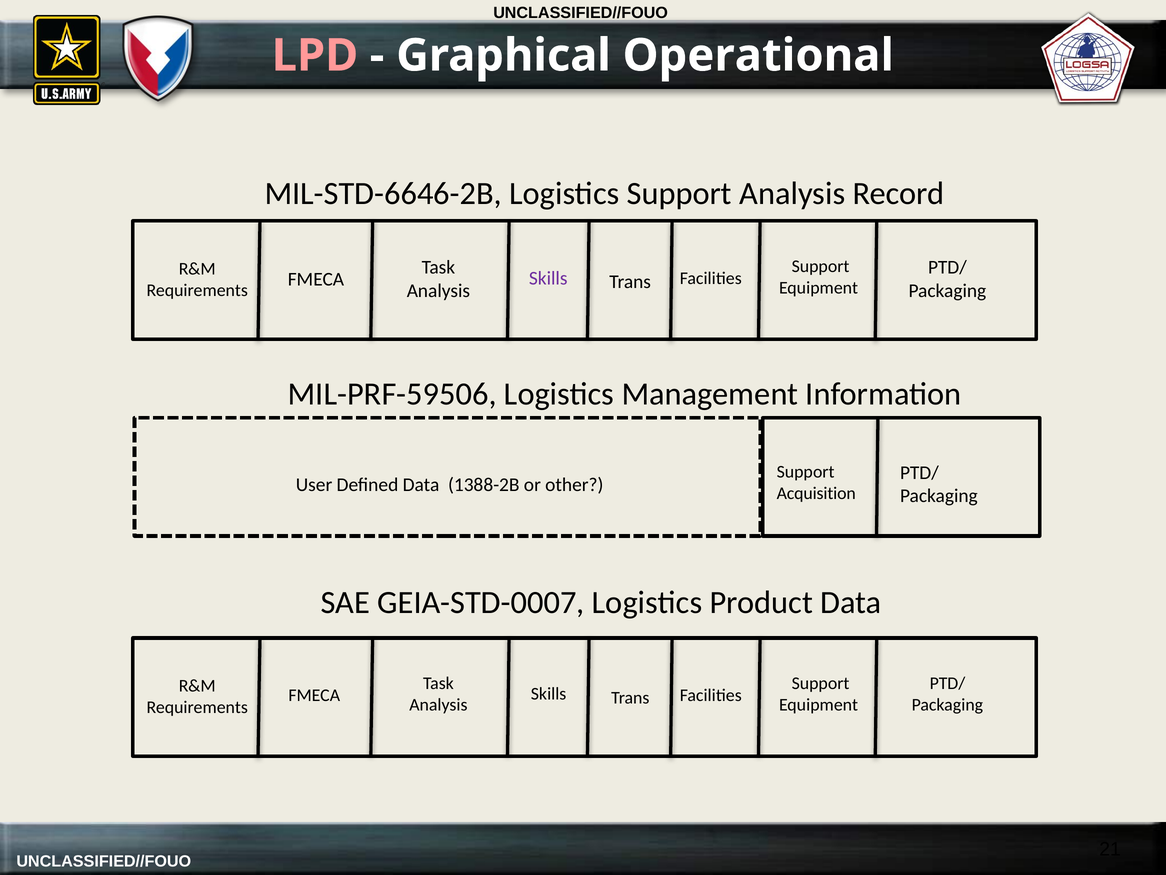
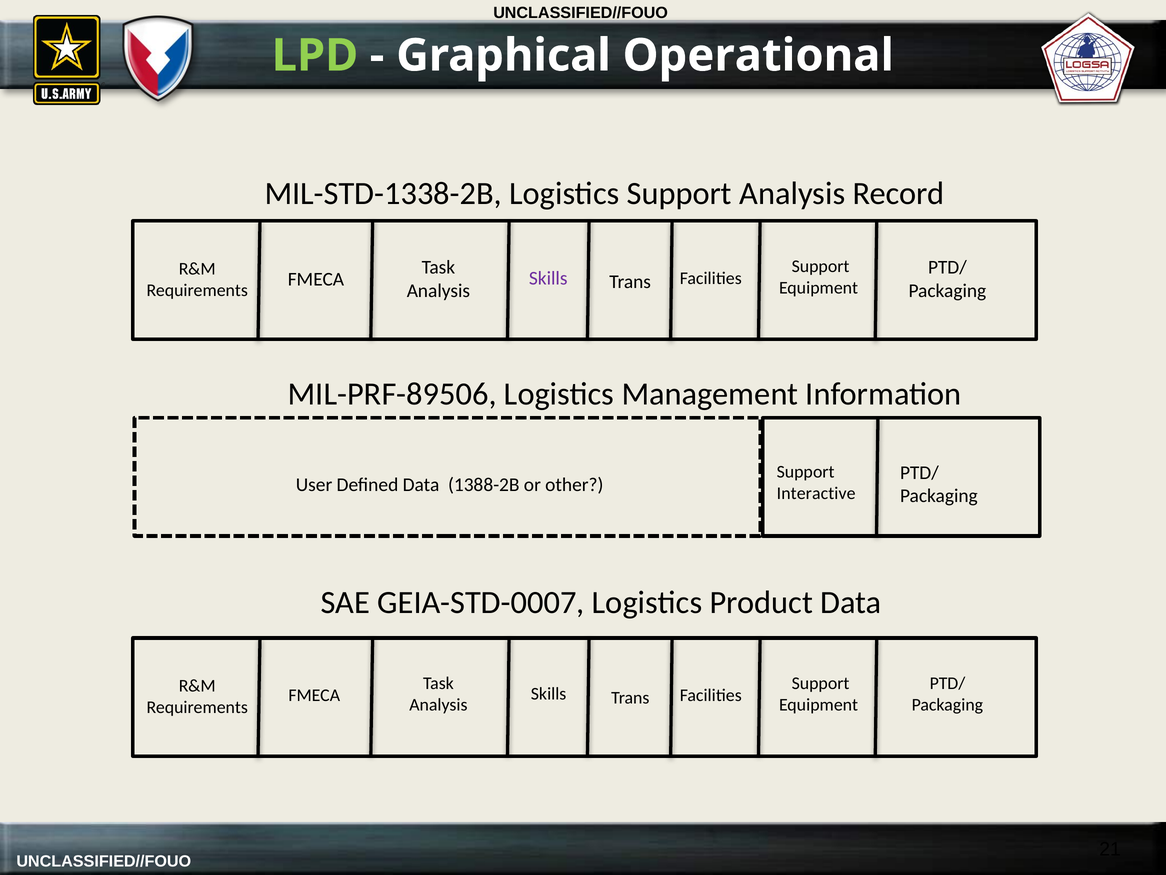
LPD colour: pink -> light green (315, 56)
MIL-STD-6646-2B: MIL-STD-6646-2B -> MIL-STD-1338-2B (383, 193)
MIL-PRF-59506: MIL-PRF-59506 -> MIL-PRF-89506 (392, 394)
Acquisition: Acquisition -> Interactive (816, 493)
